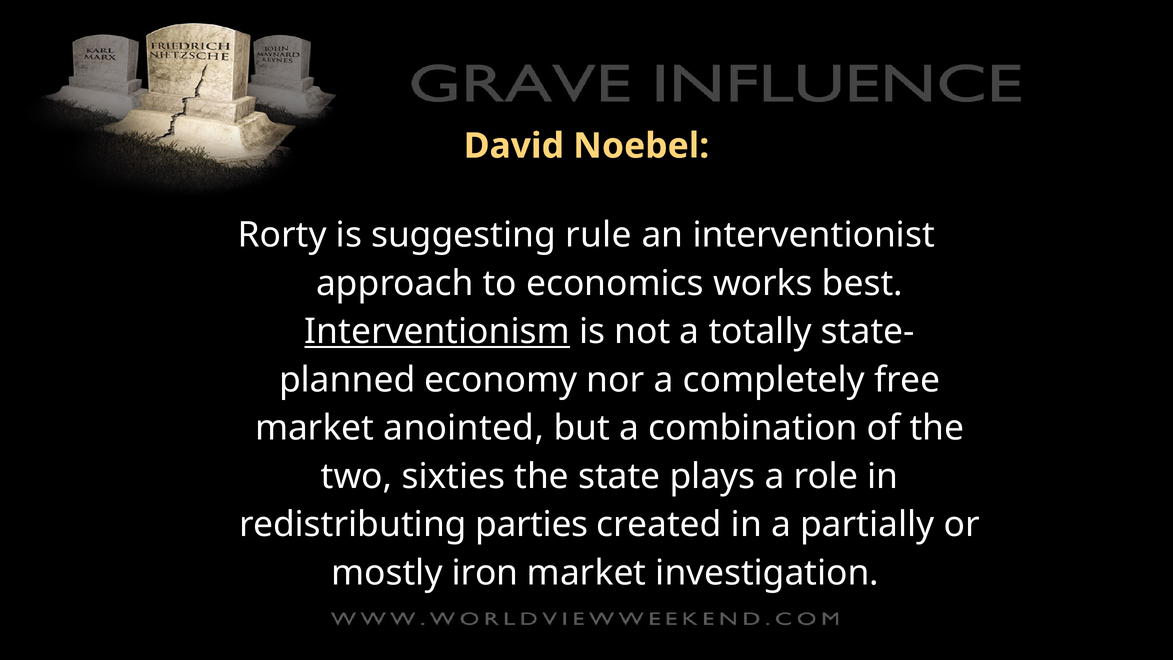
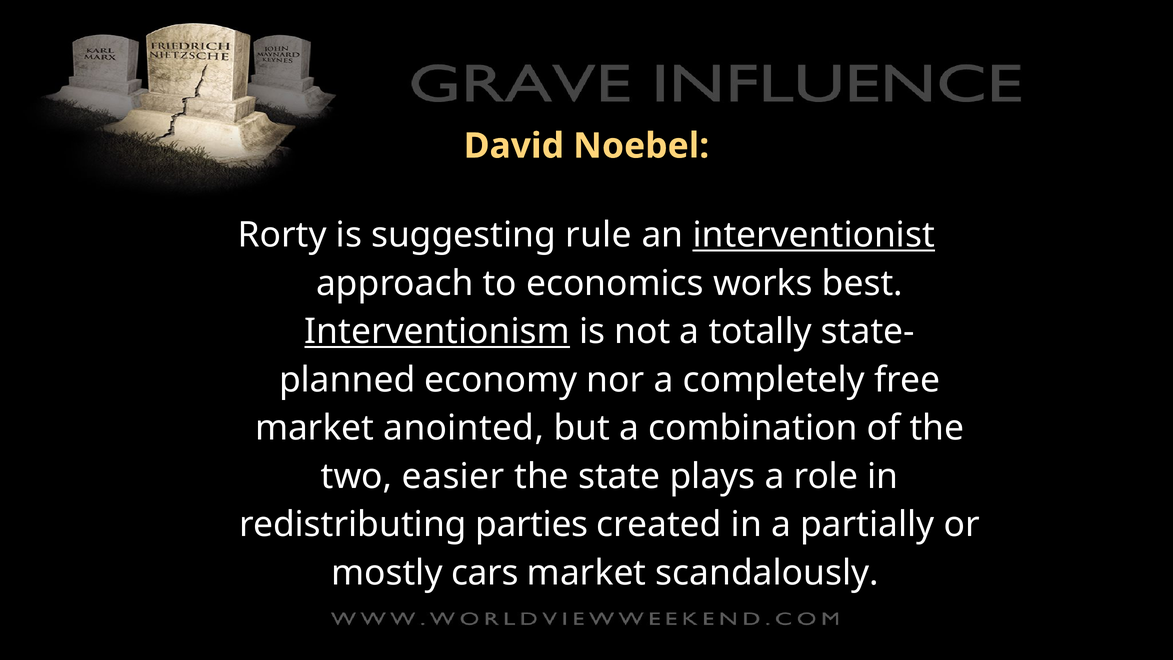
interventionist underline: none -> present (814, 235)
sixties: sixties -> easier (453, 476)
iron: iron -> cars (485, 573)
investigation: investigation -> scandalously (767, 573)
